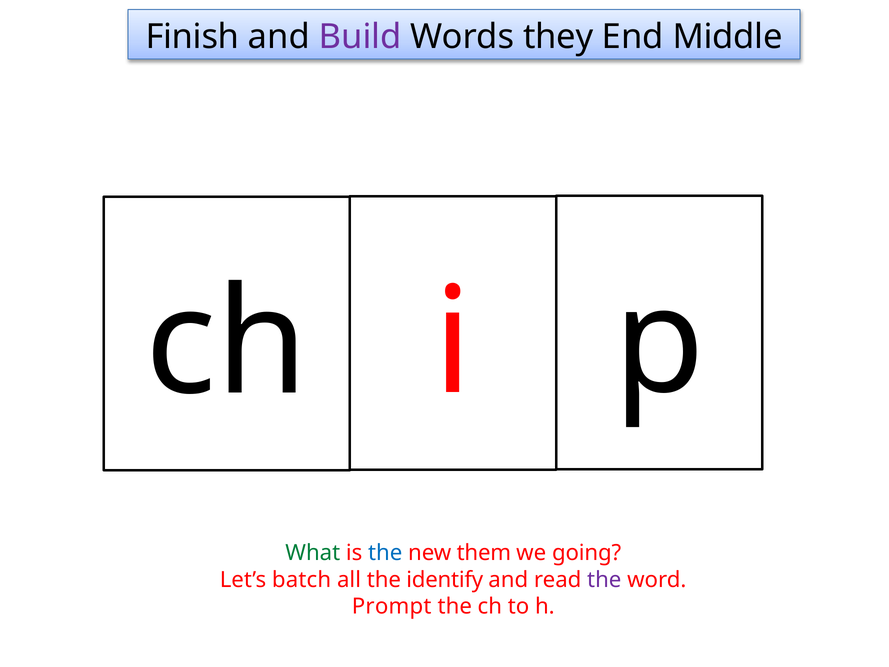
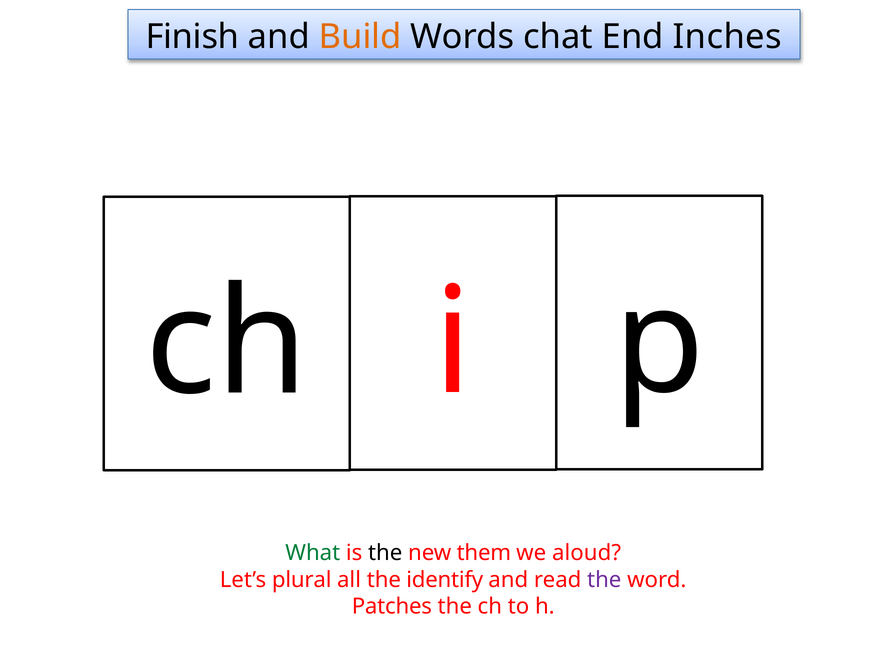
Build colour: purple -> orange (360, 37)
they: they -> chat (558, 37)
Middle: Middle -> Inches (727, 37)
the colour: blue -> black (385, 553)
going: going -> aloud (587, 553)
batch: batch -> plural (302, 580)
Prompt: Prompt -> Patches (392, 606)
